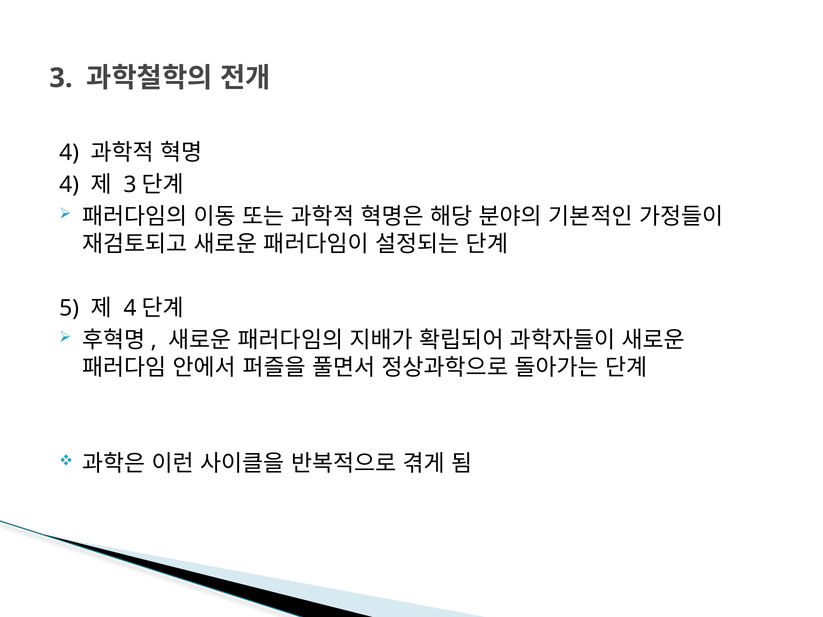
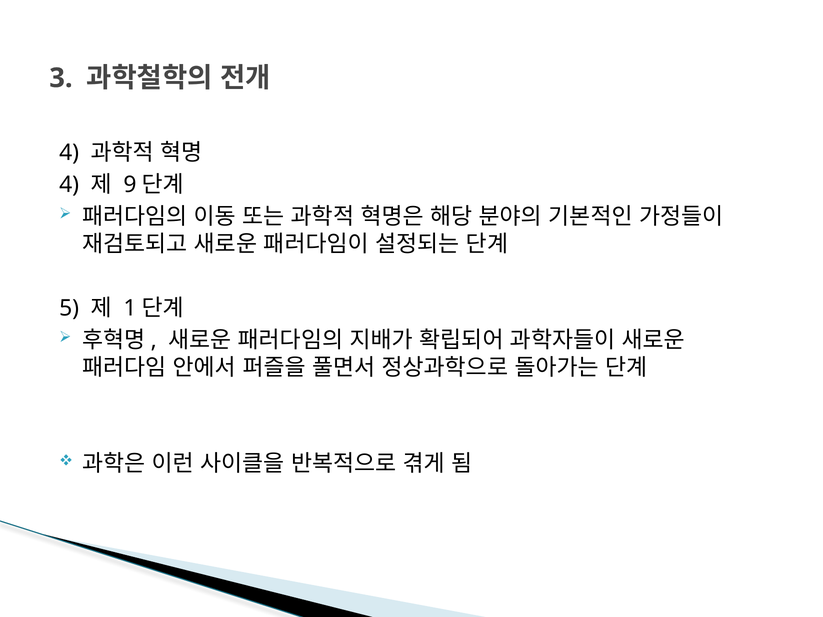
3: 3 -> 9 (130, 185)
4: 4 -> 1 (130, 308)
